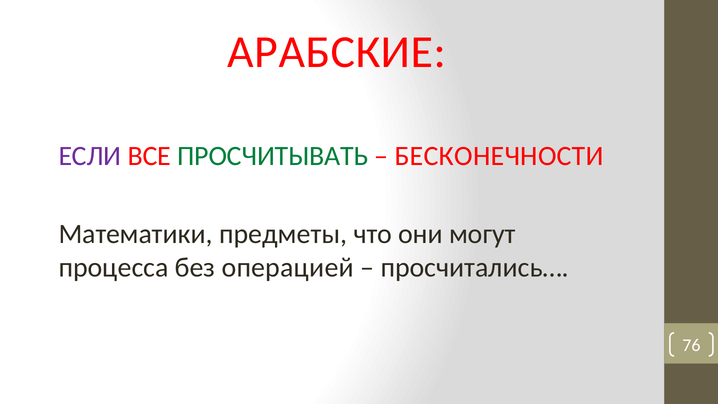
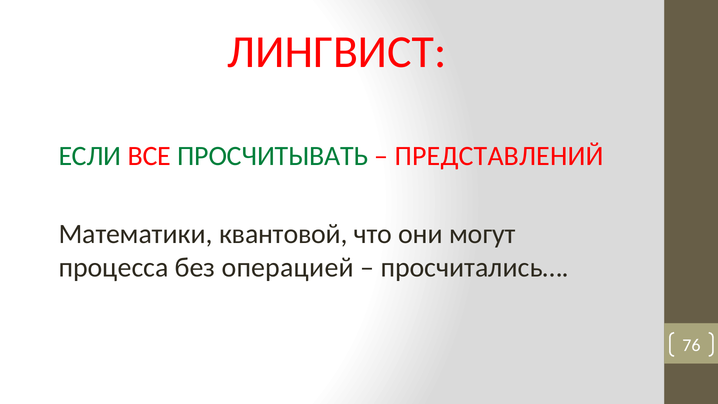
АРАБСКИЕ: АРАБСКИЕ -> ЛИНГВИСТ (337, 52)
ЕСЛИ colour: purple -> green (90, 156)
БЕСКОНЕЧНОСТИ: БЕСКОНЕЧНОСТИ -> ПРЕДСТАВЛЕНИЙ (499, 156)
предметы: предметы -> квантовой (283, 234)
